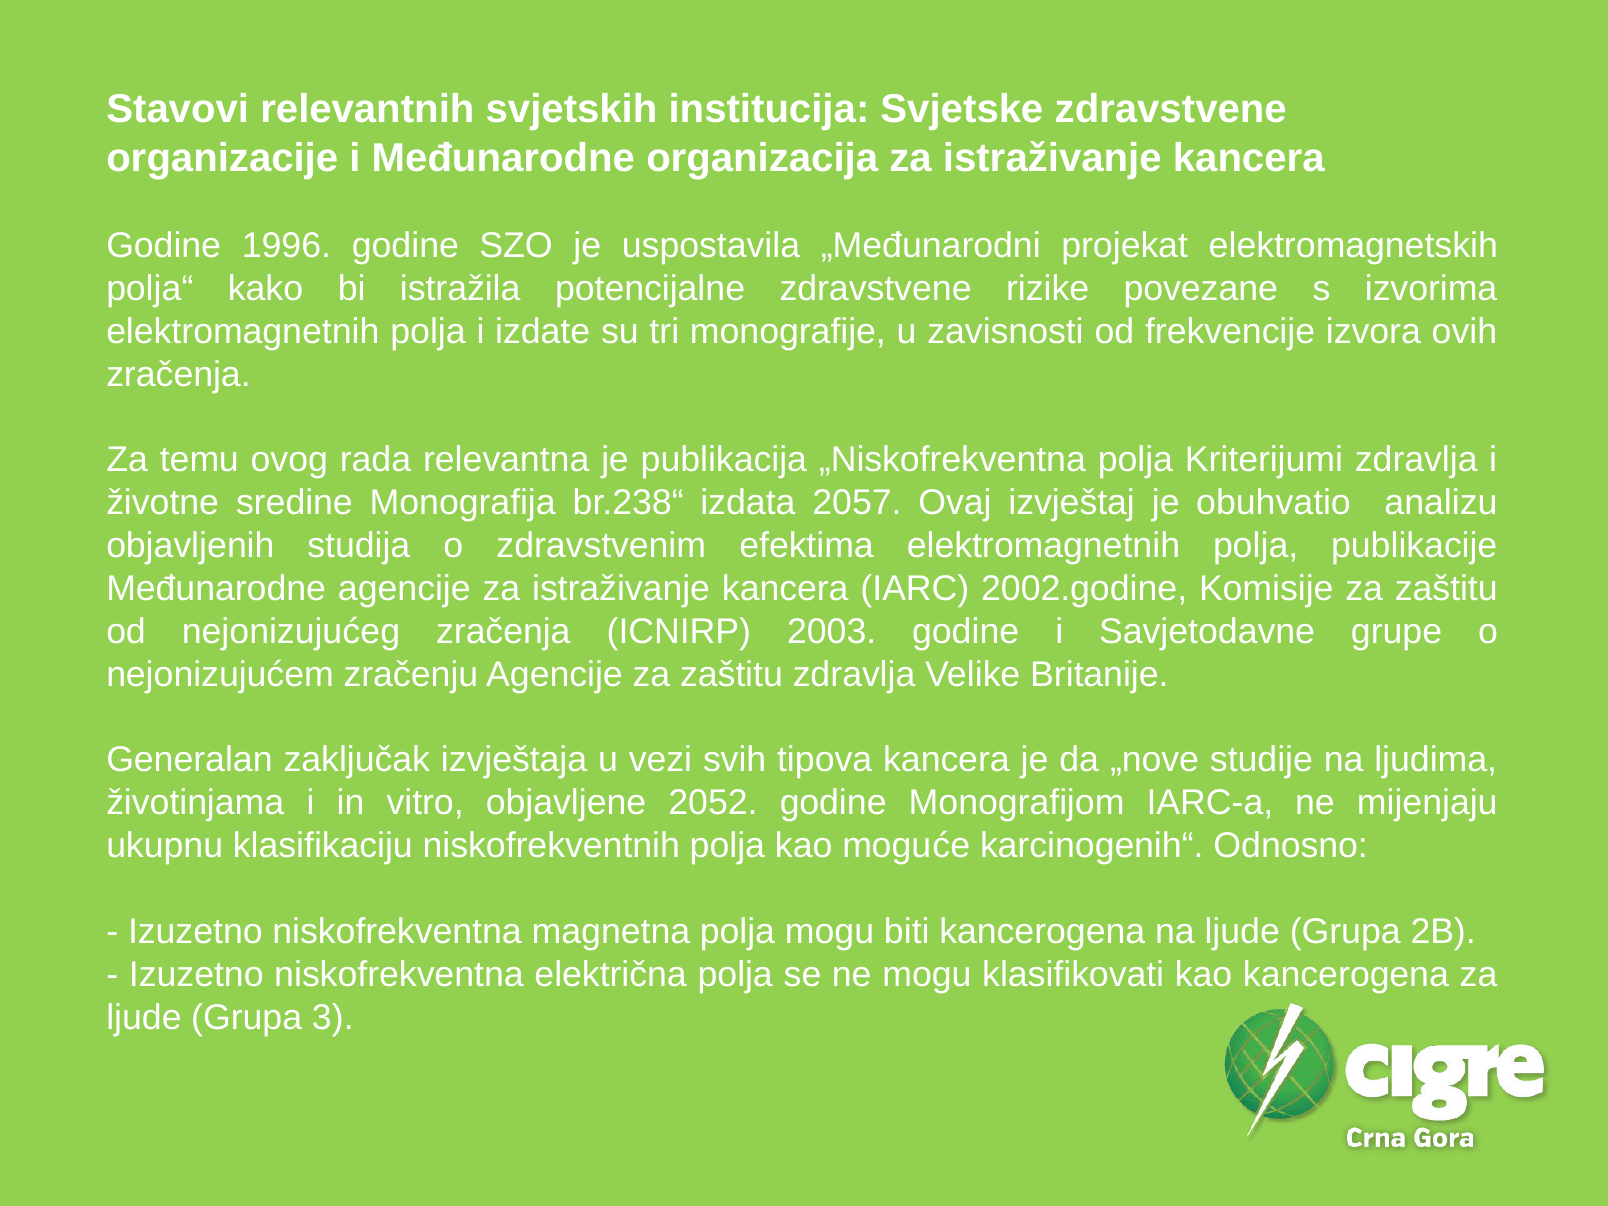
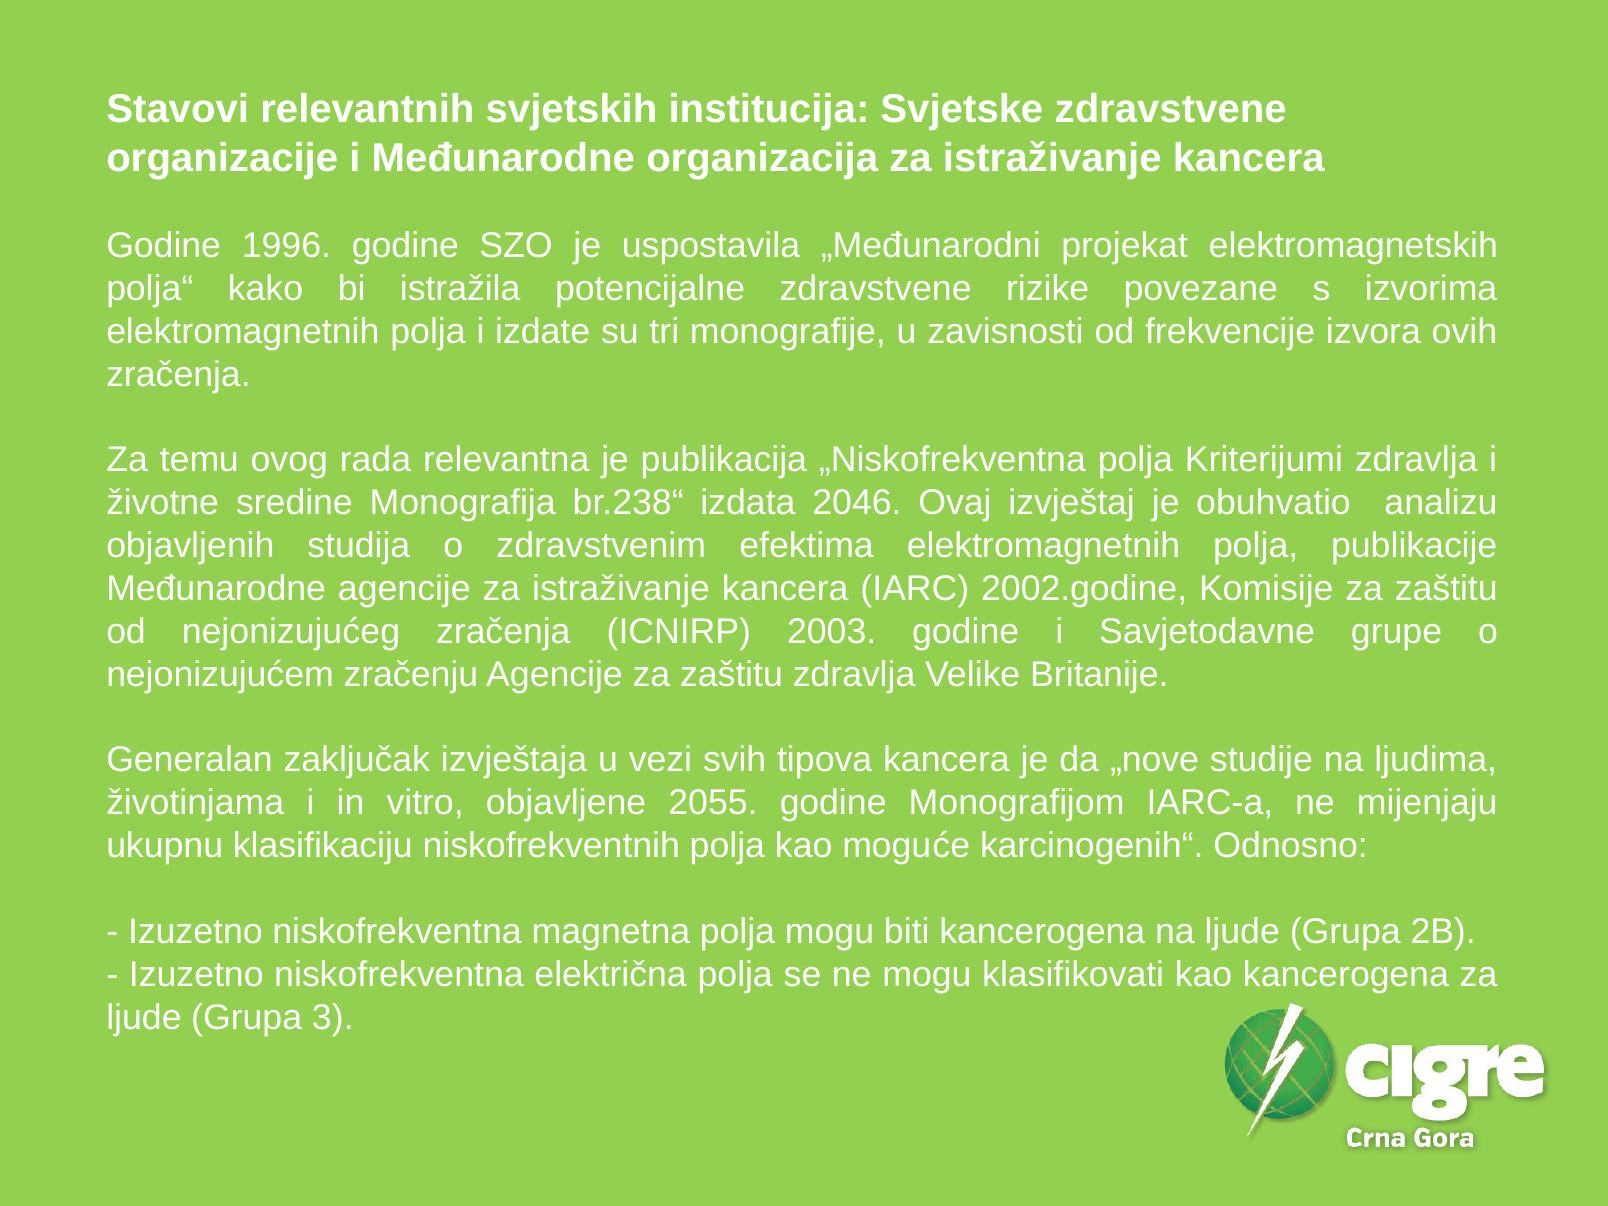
2057: 2057 -> 2046 (857, 503)
2052: 2052 -> 2055 (713, 803)
